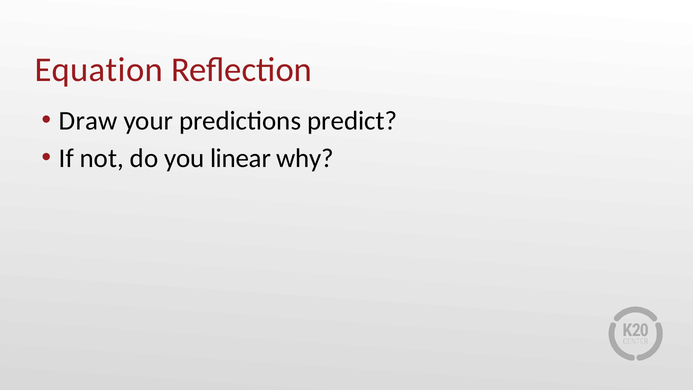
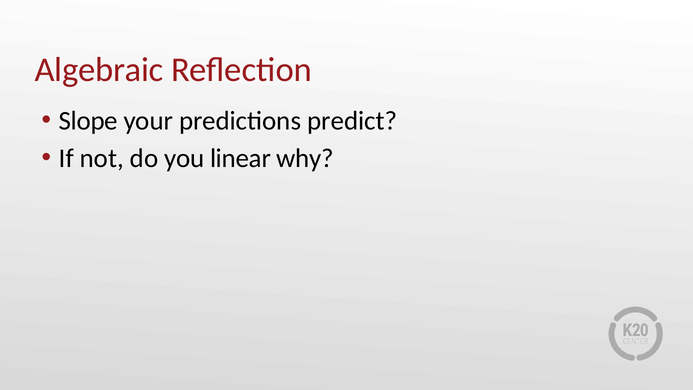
Equation: Equation -> Algebraic (99, 70)
Draw: Draw -> Slope (88, 121)
